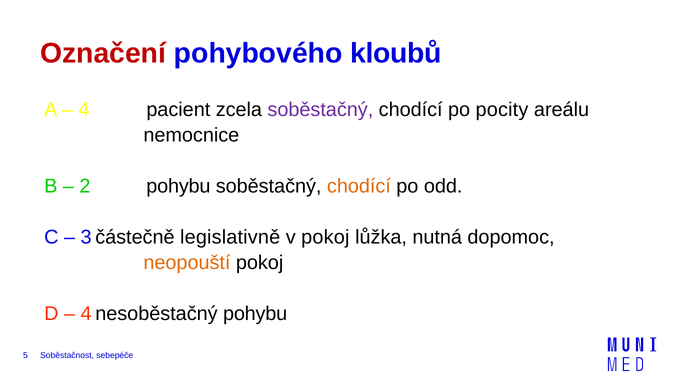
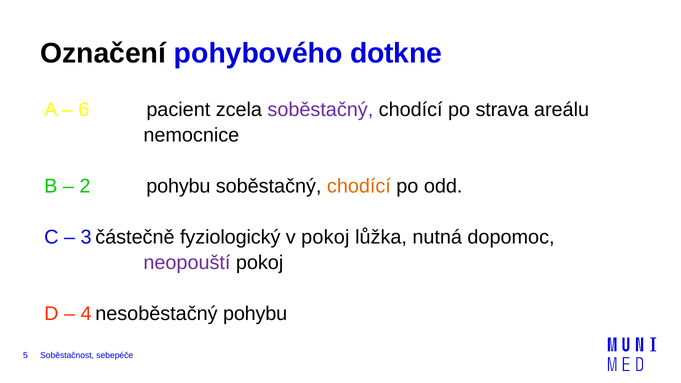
Označení colour: red -> black (103, 54)
kloubů: kloubů -> dotkne (396, 54)
4: 4 -> 6 (84, 110)
pocity: pocity -> strava (502, 110)
legislativně: legislativně -> fyziologický (230, 237)
neopouští colour: orange -> purple (187, 263)
